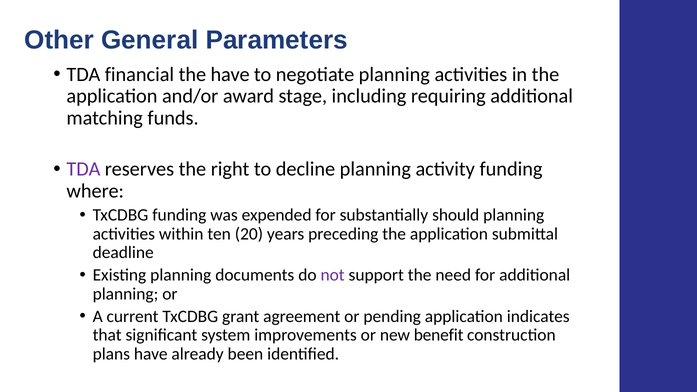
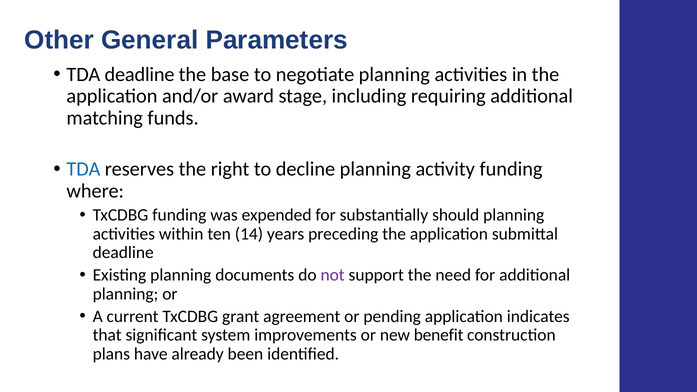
TDA financial: financial -> deadline (140, 74)
the have: have -> base (230, 74)
TDA colour: purple -> blue (83, 169)
20: 20 -> 14 (249, 234)
